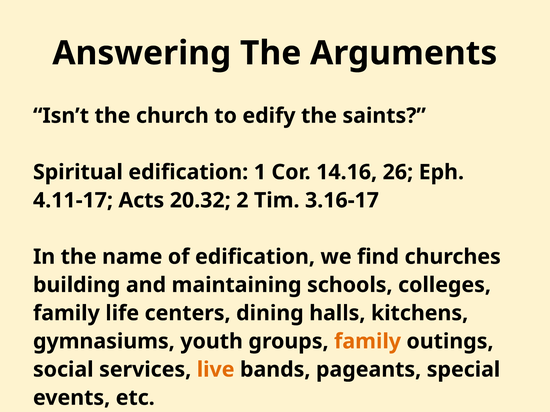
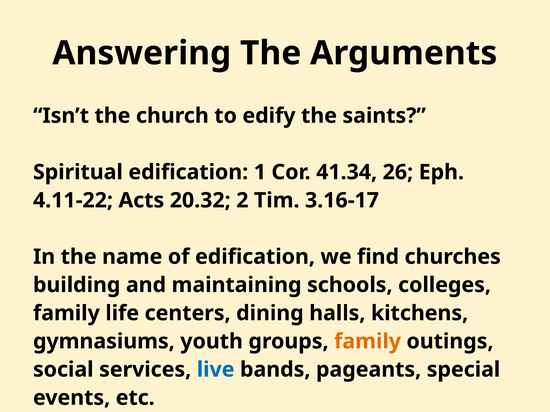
14.16: 14.16 -> 41.34 (347, 172)
4.11-17: 4.11-17 -> 4.11-22 (73, 201)
live colour: orange -> blue (216, 370)
